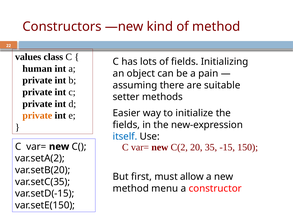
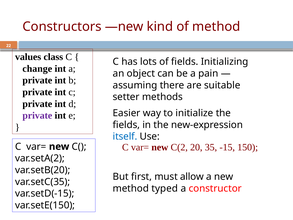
human: human -> change (37, 69)
private colour: orange -> purple (37, 115)
menu: menu -> typed (165, 188)
